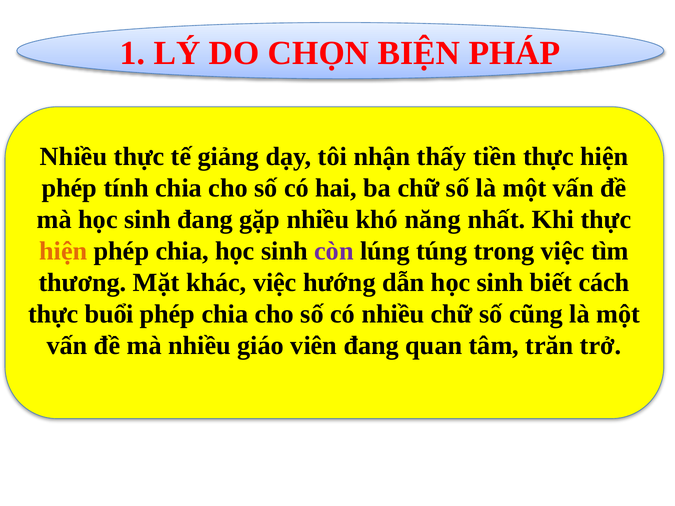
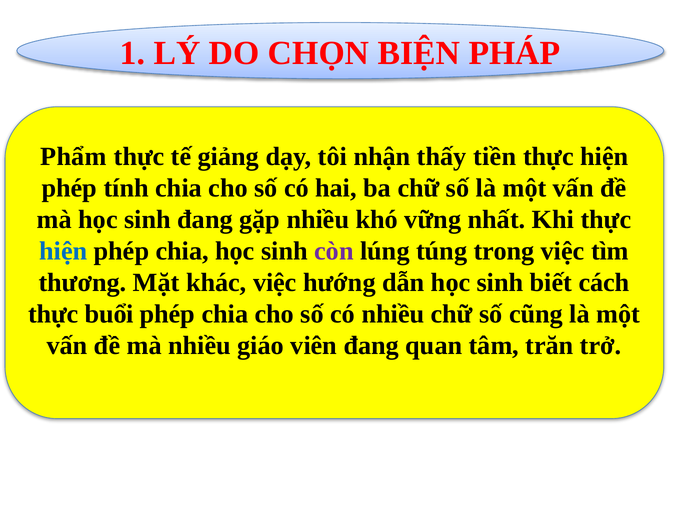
Nhiều: Nhiều -> Phẩm (73, 157)
năng: năng -> vững (433, 220)
hiện colour: orange -> blue (63, 251)
